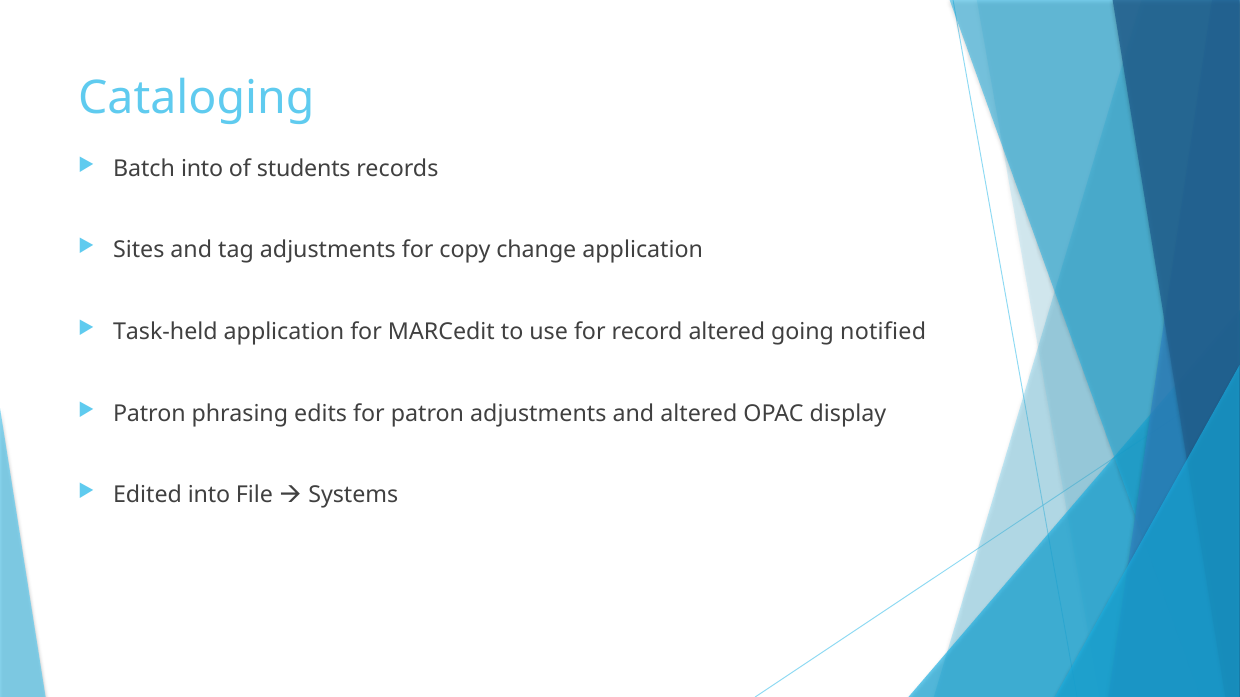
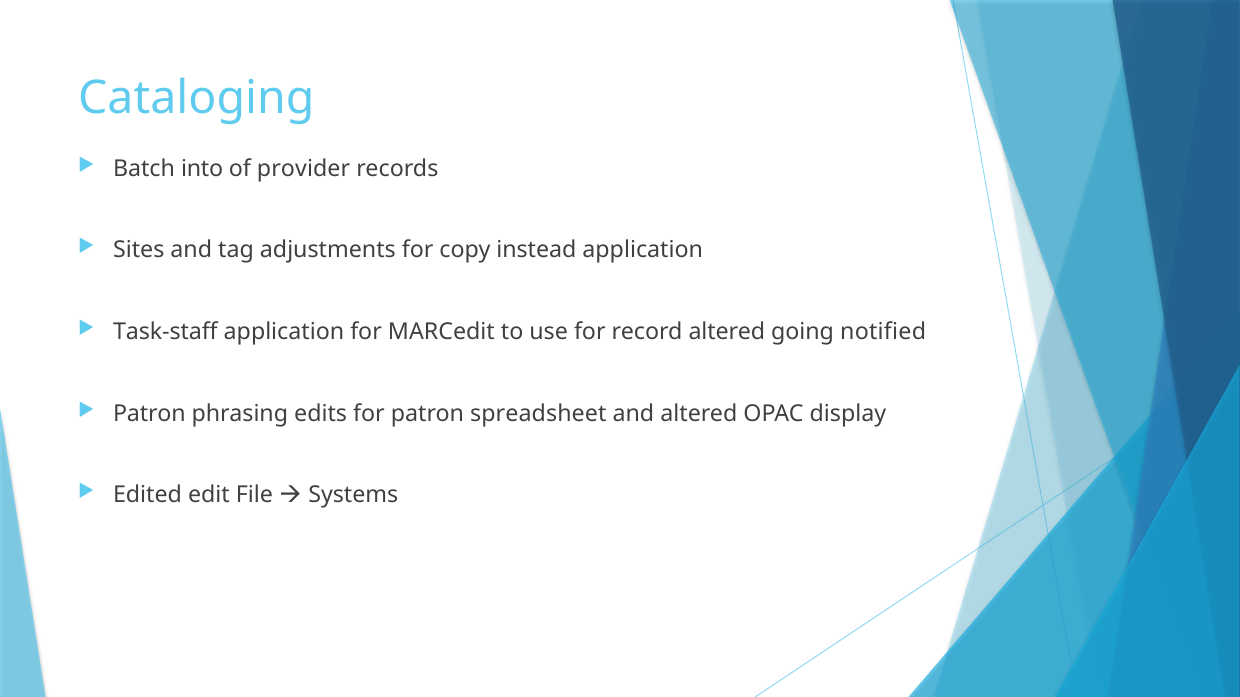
students: students -> provider (304, 169)
change: change -> instead (536, 250)
Task-held: Task-held -> Task-staff (165, 332)
patron adjustments: adjustments -> spreadsheet (538, 414)
Edited into: into -> edit (209, 495)
